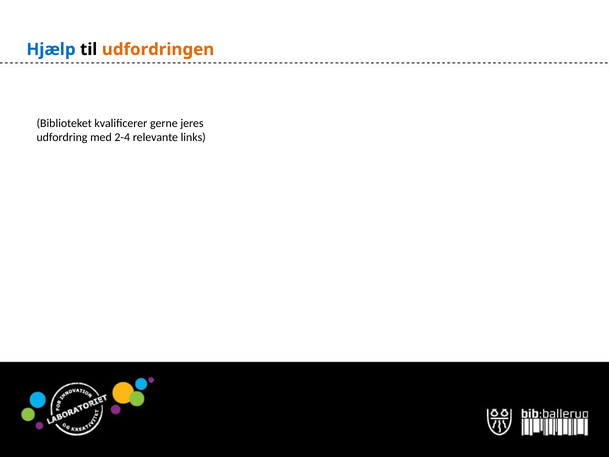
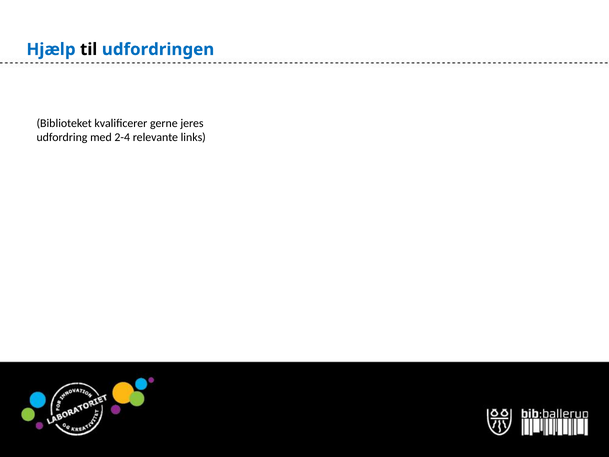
udfordringen colour: orange -> blue (158, 49)
